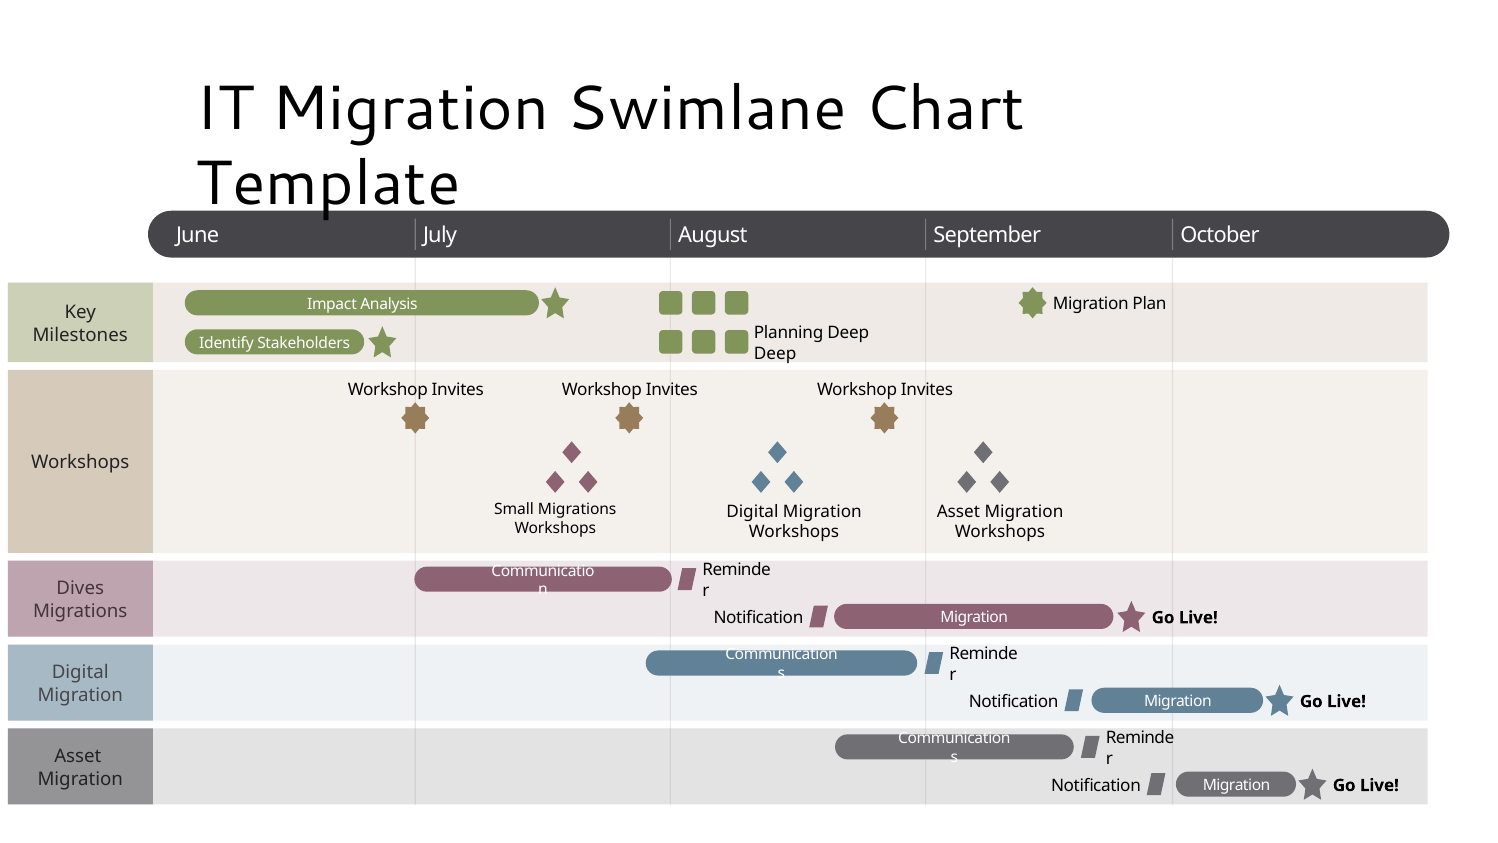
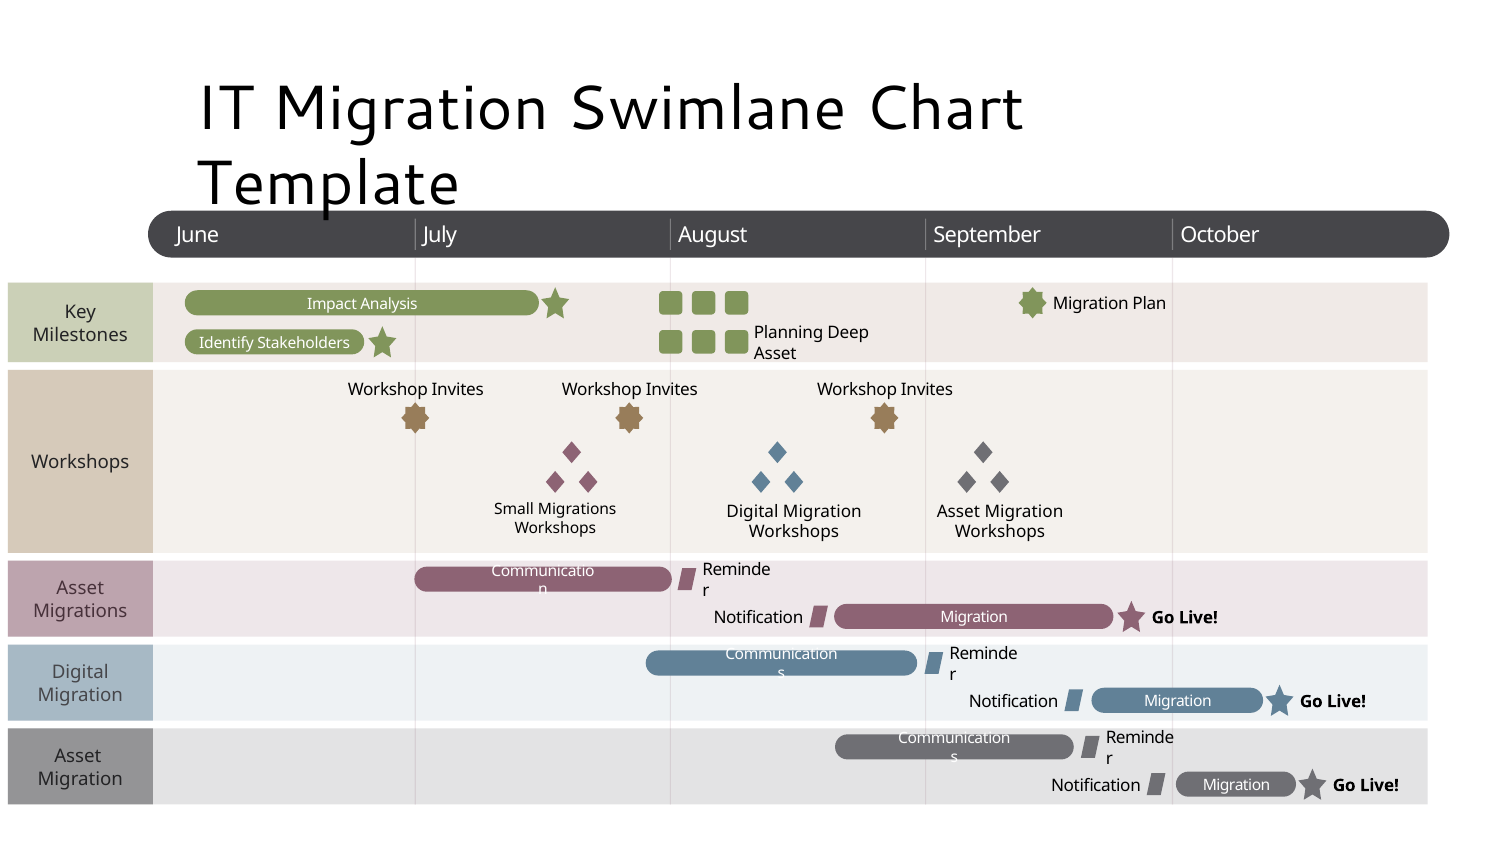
Deep: Deep -> Asset (775, 353)
Dives: Dives -> Asset (80, 588)
